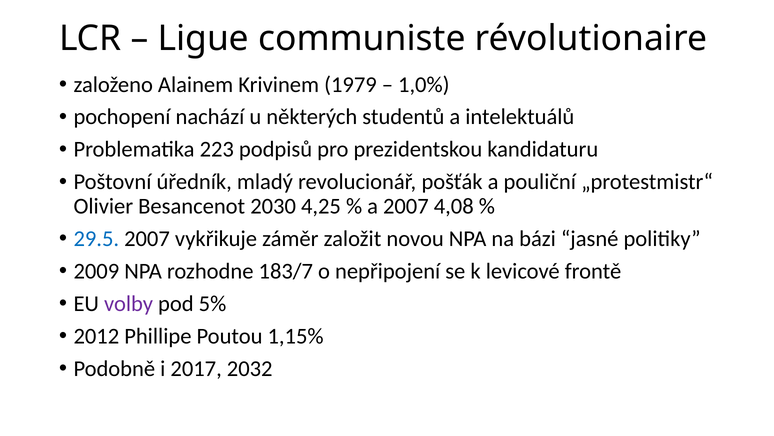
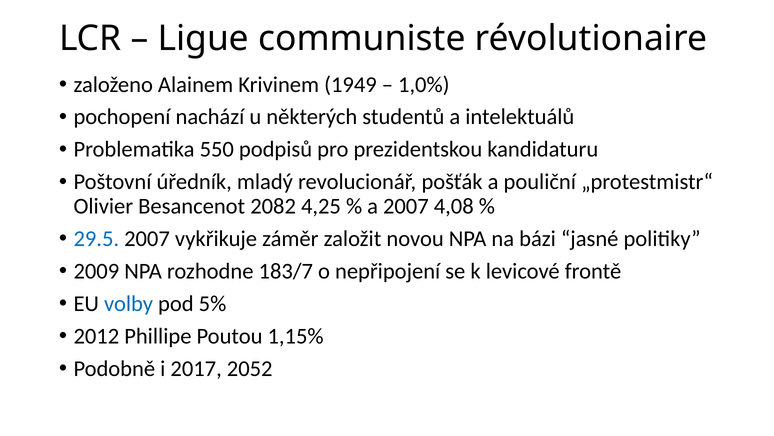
1979: 1979 -> 1949 (350, 84)
223: 223 -> 550 (217, 149)
2030: 2030 -> 2082 (273, 206)
volby colour: purple -> blue (129, 303)
2032: 2032 -> 2052 (250, 368)
